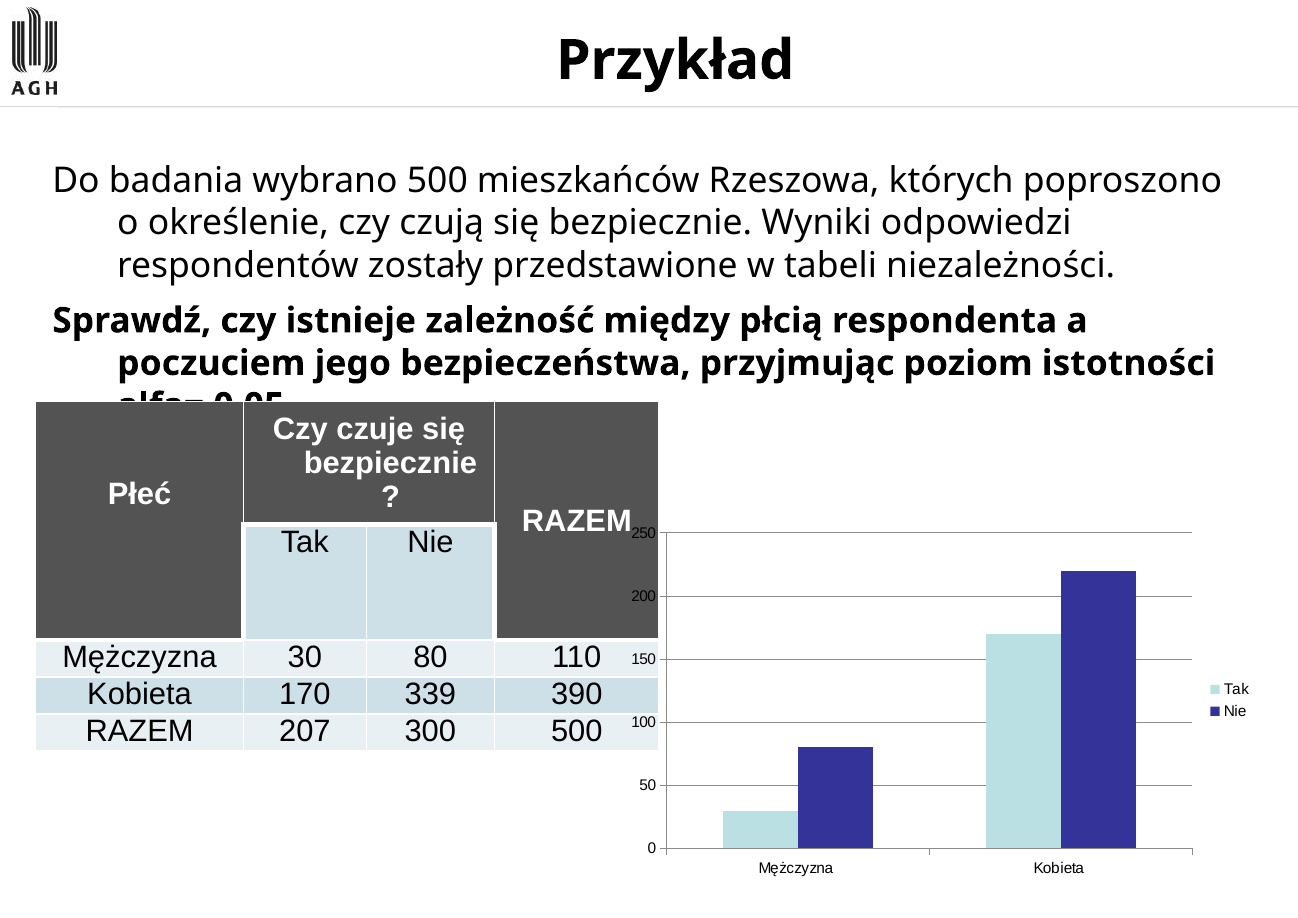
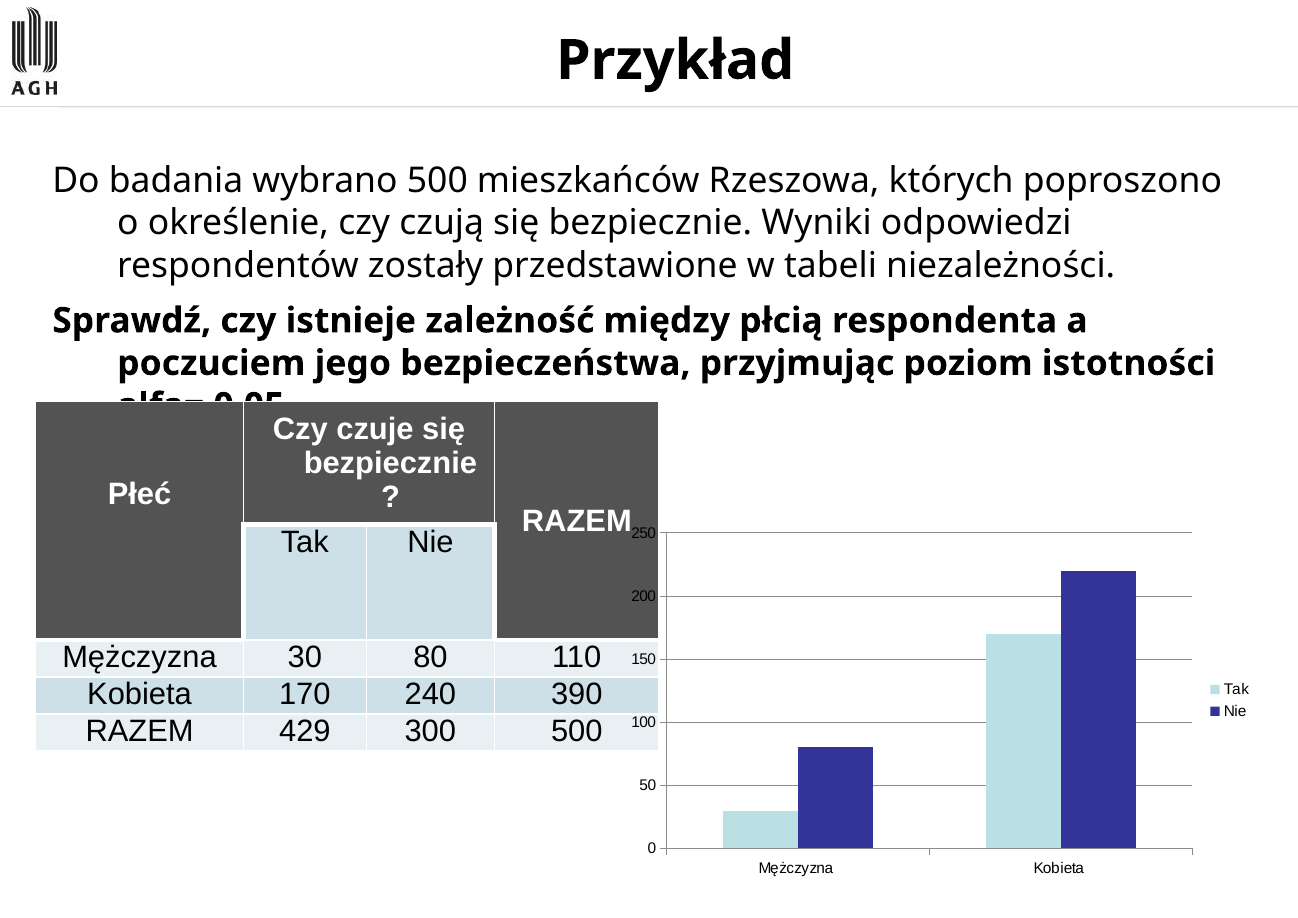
339: 339 -> 240 (430, 695)
207: 207 -> 429 (305, 732)
